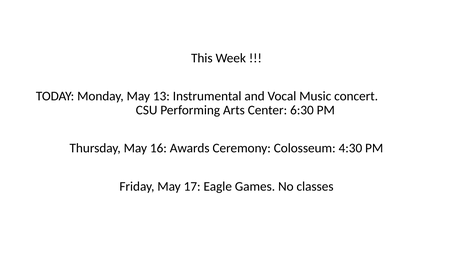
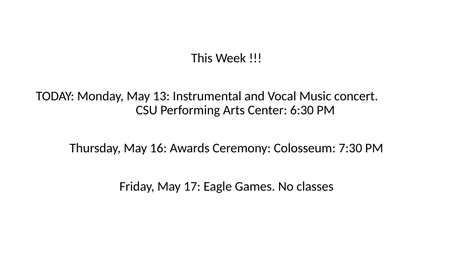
4:30: 4:30 -> 7:30 (350, 148)
